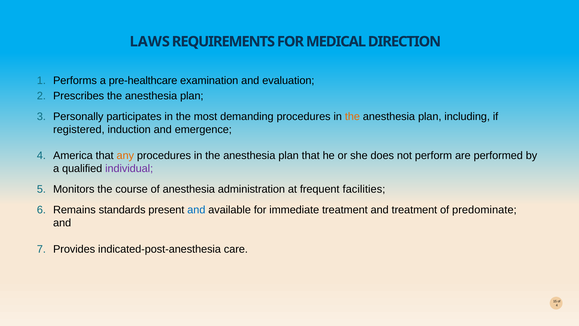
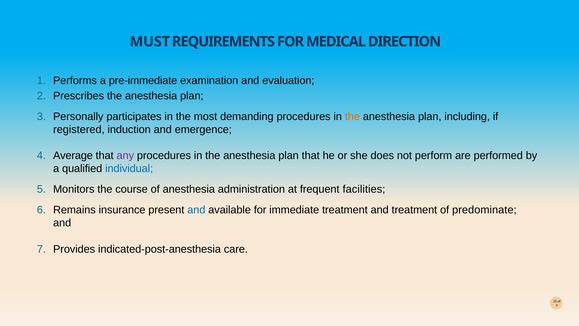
LAWS: LAWS -> MUST (150, 42)
pre-healthcare: pre-healthcare -> pre-immediate (143, 80)
America: America -> Average (73, 155)
any colour: orange -> purple (125, 155)
individual colour: purple -> blue (129, 169)
standards: standards -> insurance (122, 210)
